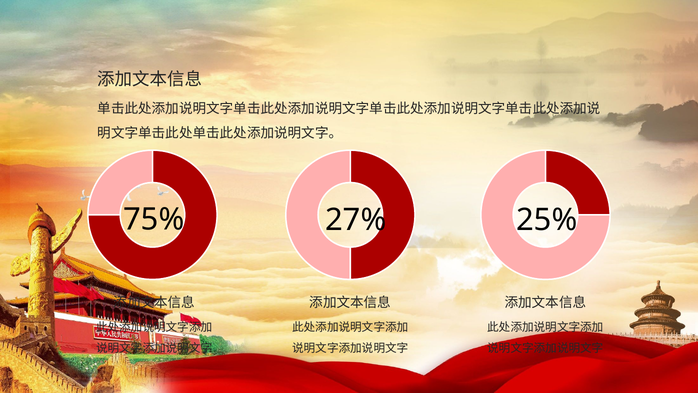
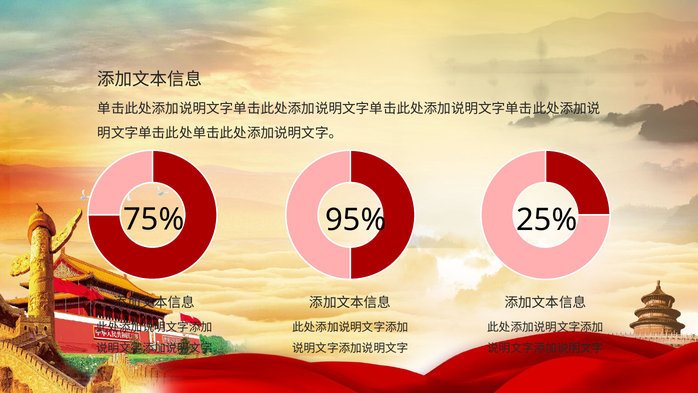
27%: 27% -> 95% (356, 220)
